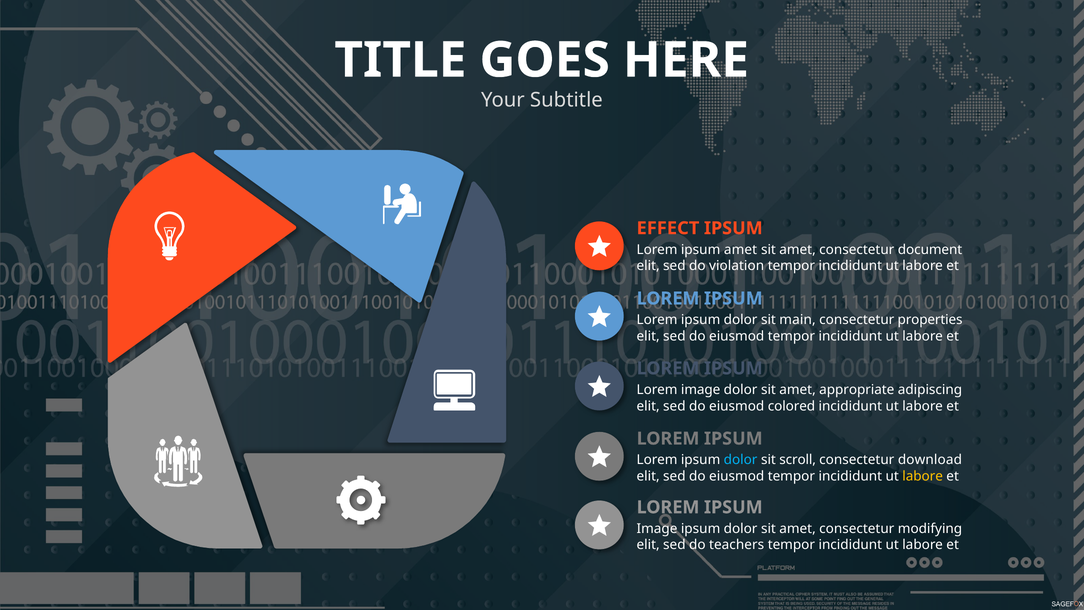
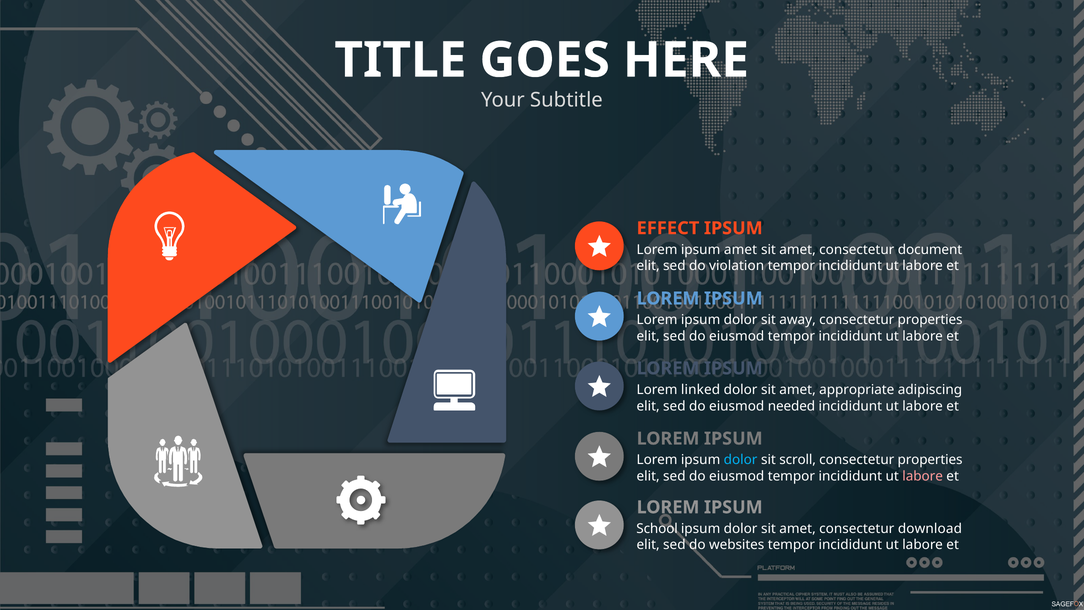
main: main -> away (798, 320)
Lorem image: image -> linked (701, 390)
colored: colored -> needed (791, 406)
download: download -> properties (930, 460)
labore colour: yellow -> pink (923, 476)
Image: Image -> School (657, 528)
modifying: modifying -> download (930, 528)
teachers: teachers -> websites (737, 545)
